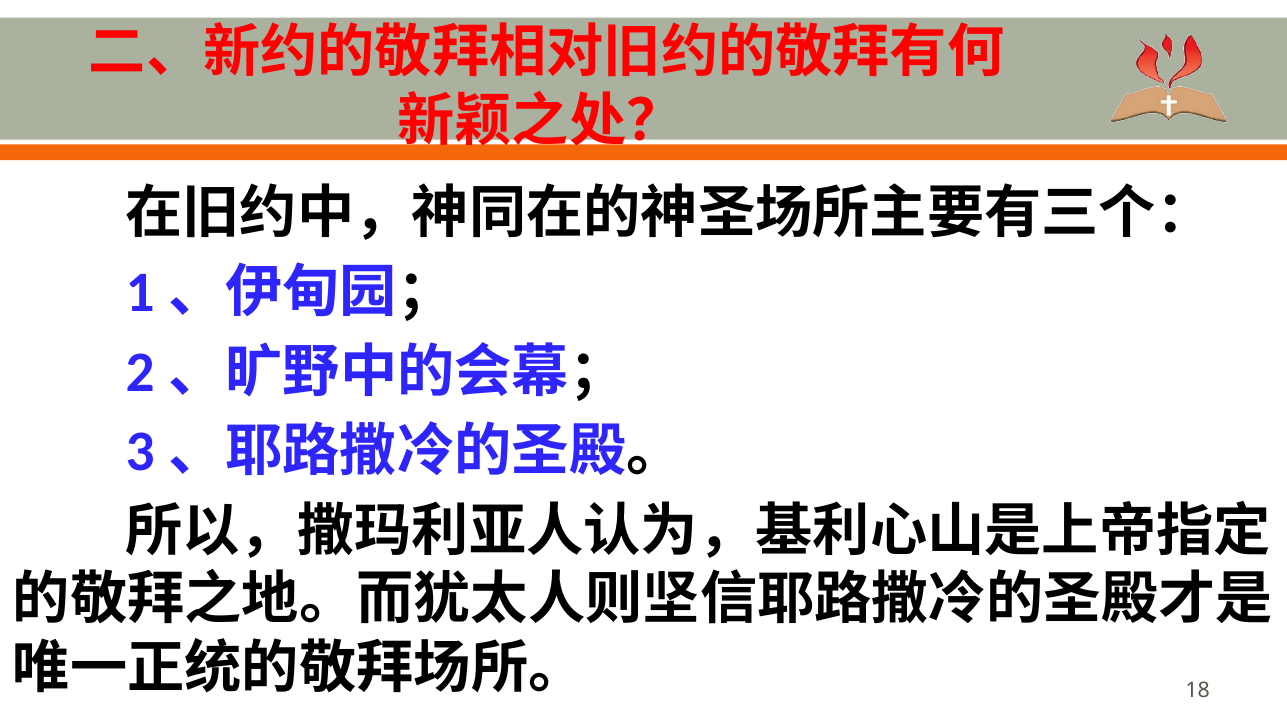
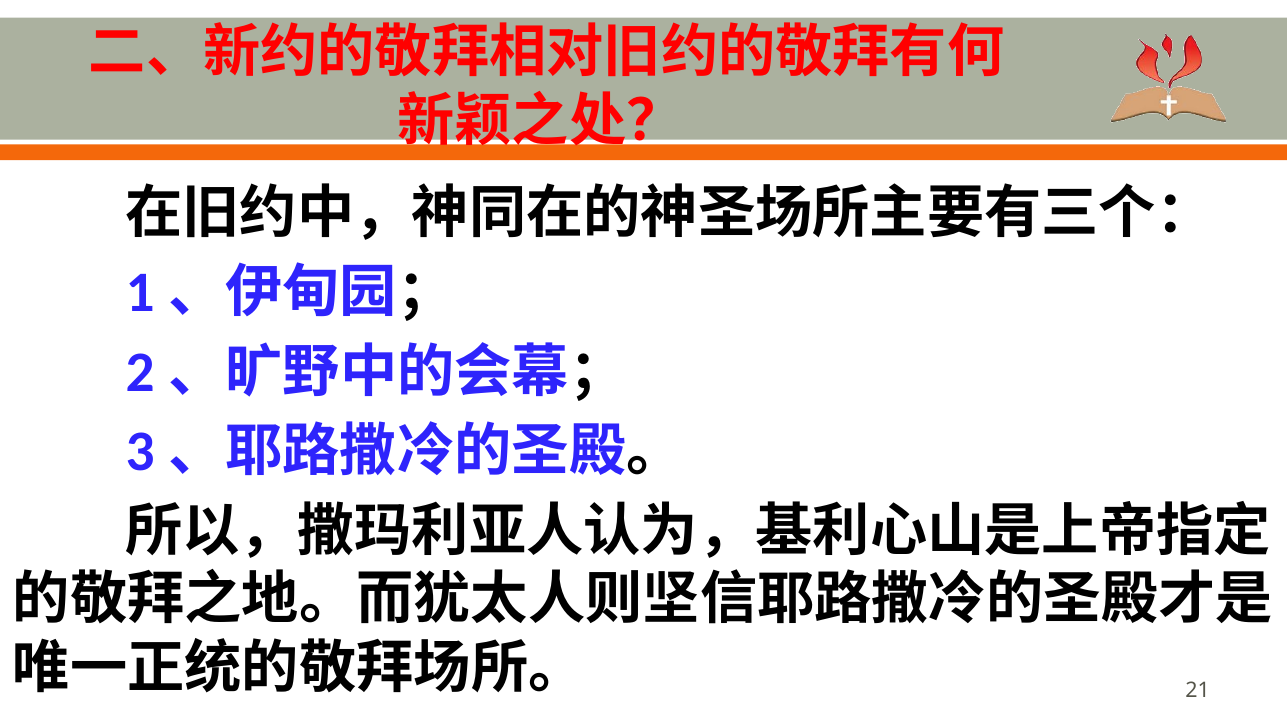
18: 18 -> 21 (1198, 690)
